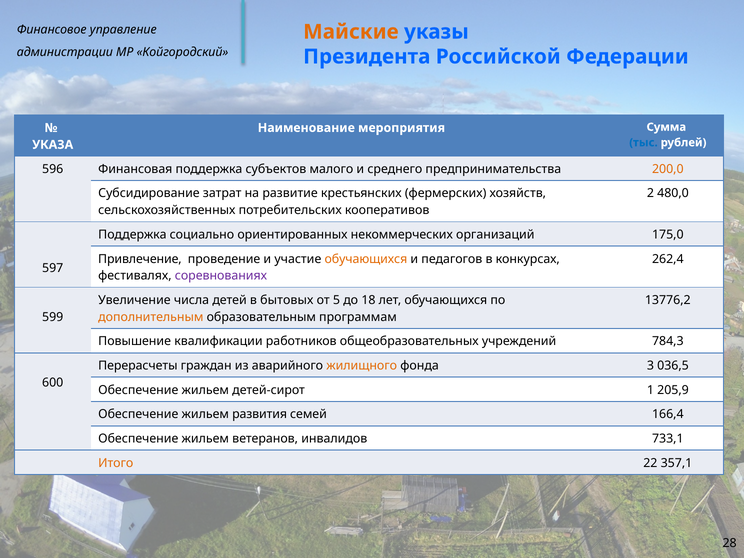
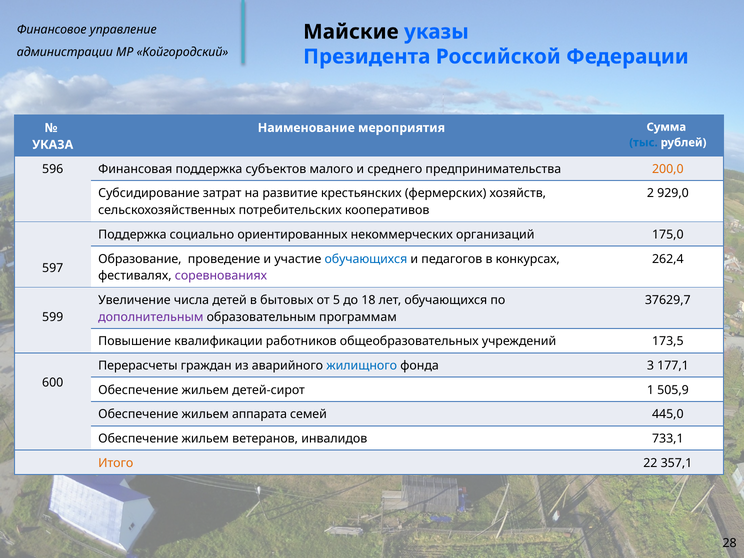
Майские colour: orange -> black (351, 32)
480,0: 480,0 -> 929,0 (673, 193)
Привлечение: Привлечение -> Образование (140, 259)
обучающихся colour: orange -> blue (366, 259)
13776,2: 13776,2 -> 37629,7 (668, 300)
дополнительным colour: orange -> purple (151, 317)
784,3: 784,3 -> 173,5 (668, 341)
жилищного colour: orange -> blue (362, 366)
036,5: 036,5 -> 177,1 (673, 366)
205,9: 205,9 -> 505,9 (673, 390)
развития: развития -> аппарата (260, 414)
166,4: 166,4 -> 445,0 (668, 414)
